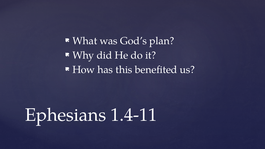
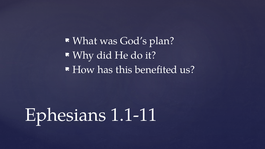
1.4-11: 1.4-11 -> 1.1-11 (134, 115)
